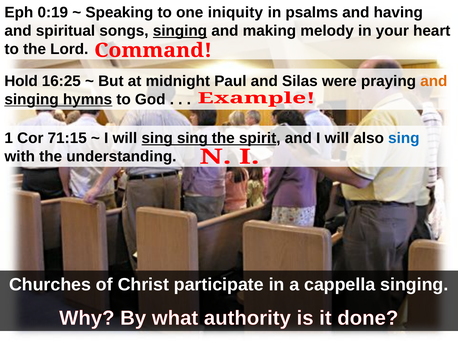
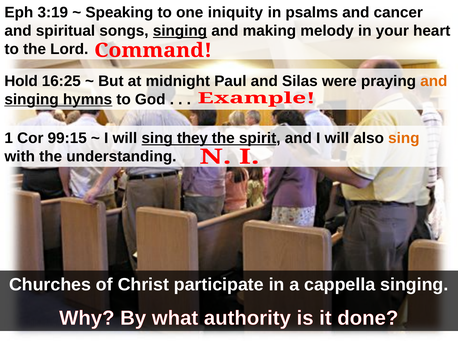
0:19: 0:19 -> 3:19 (53, 12)
having: having -> cancer (398, 12)
71:15: 71:15 -> 99:15 (67, 138)
sing sing: sing -> they (192, 138)
sing colour: blue -> orange (404, 138)
